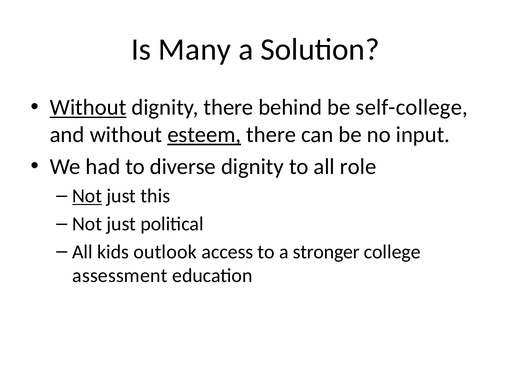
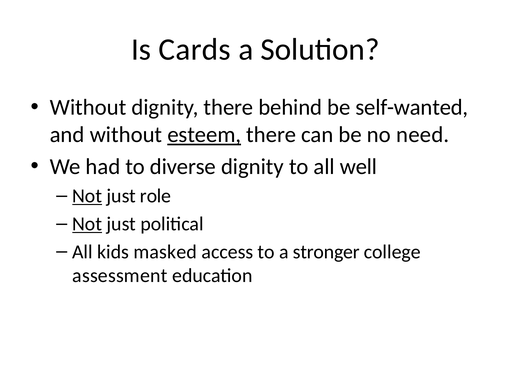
Many: Many -> Cards (195, 49)
Without underline: present -> none (88, 107)
self-college: self-college -> self-wanted (412, 107)
input: input -> need (423, 134)
role: role -> well (358, 166)
this: this -> role (156, 196)
Not underline: none -> present (87, 223)
outlook: outlook -> masked (165, 251)
